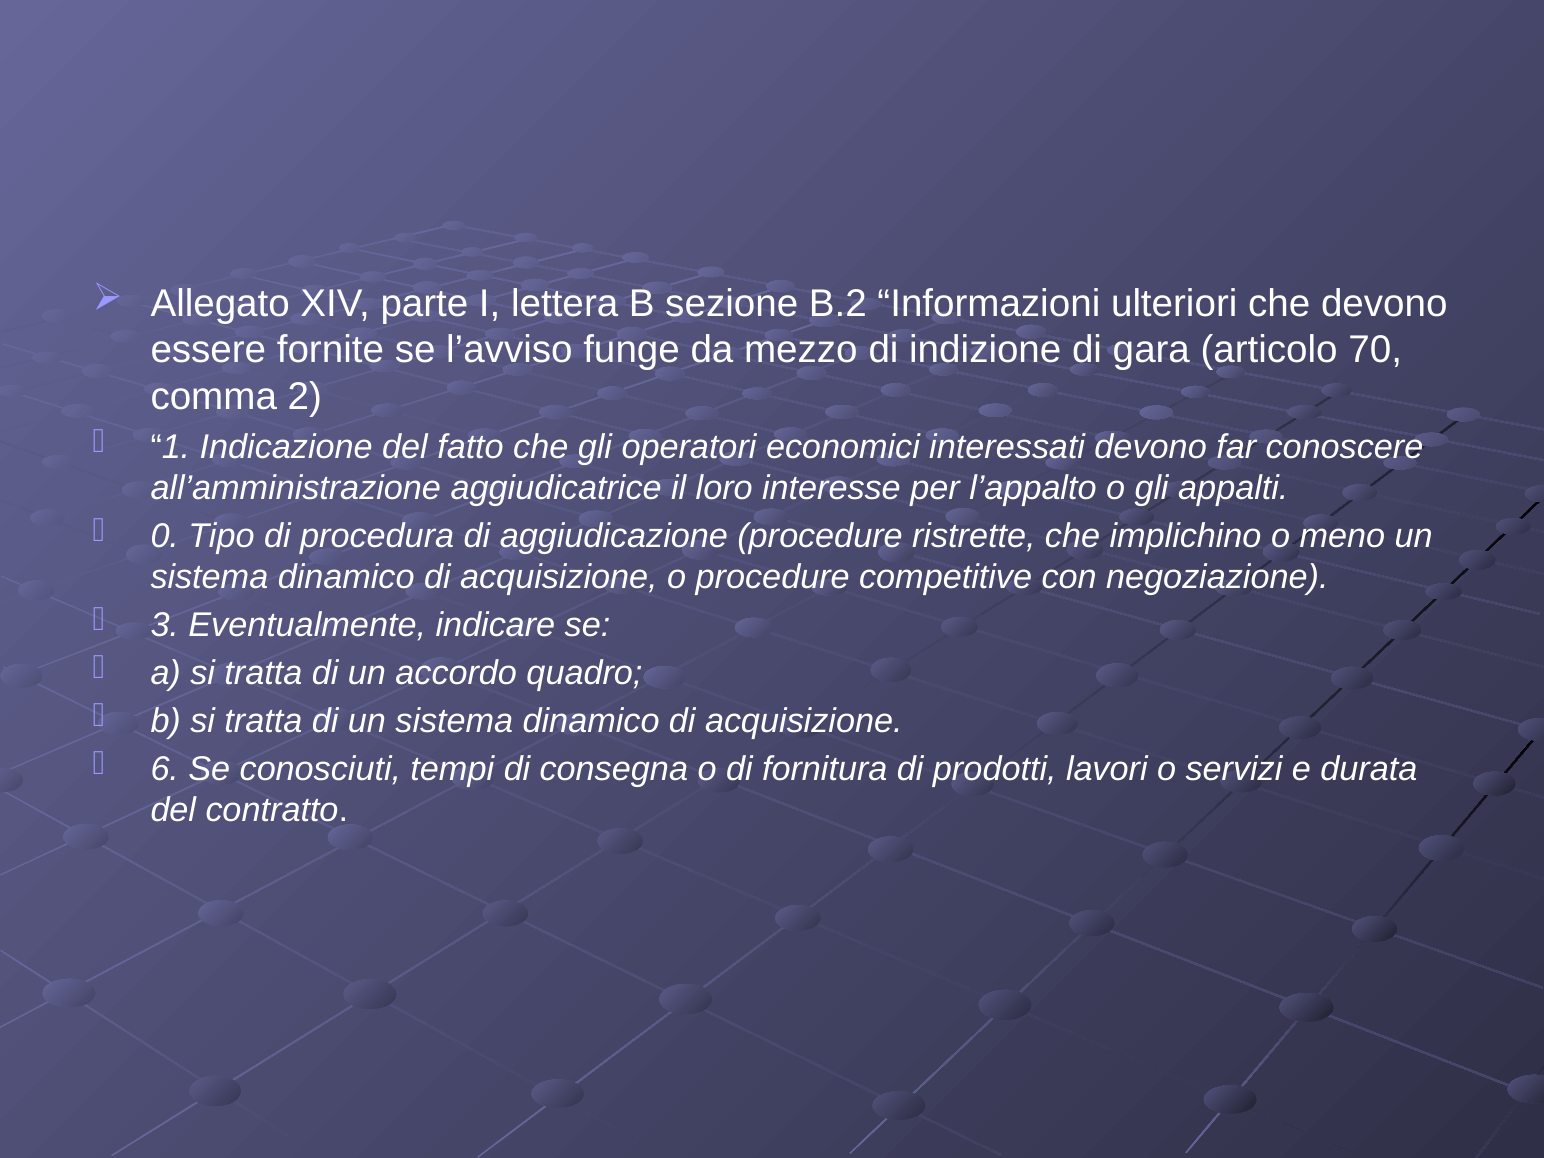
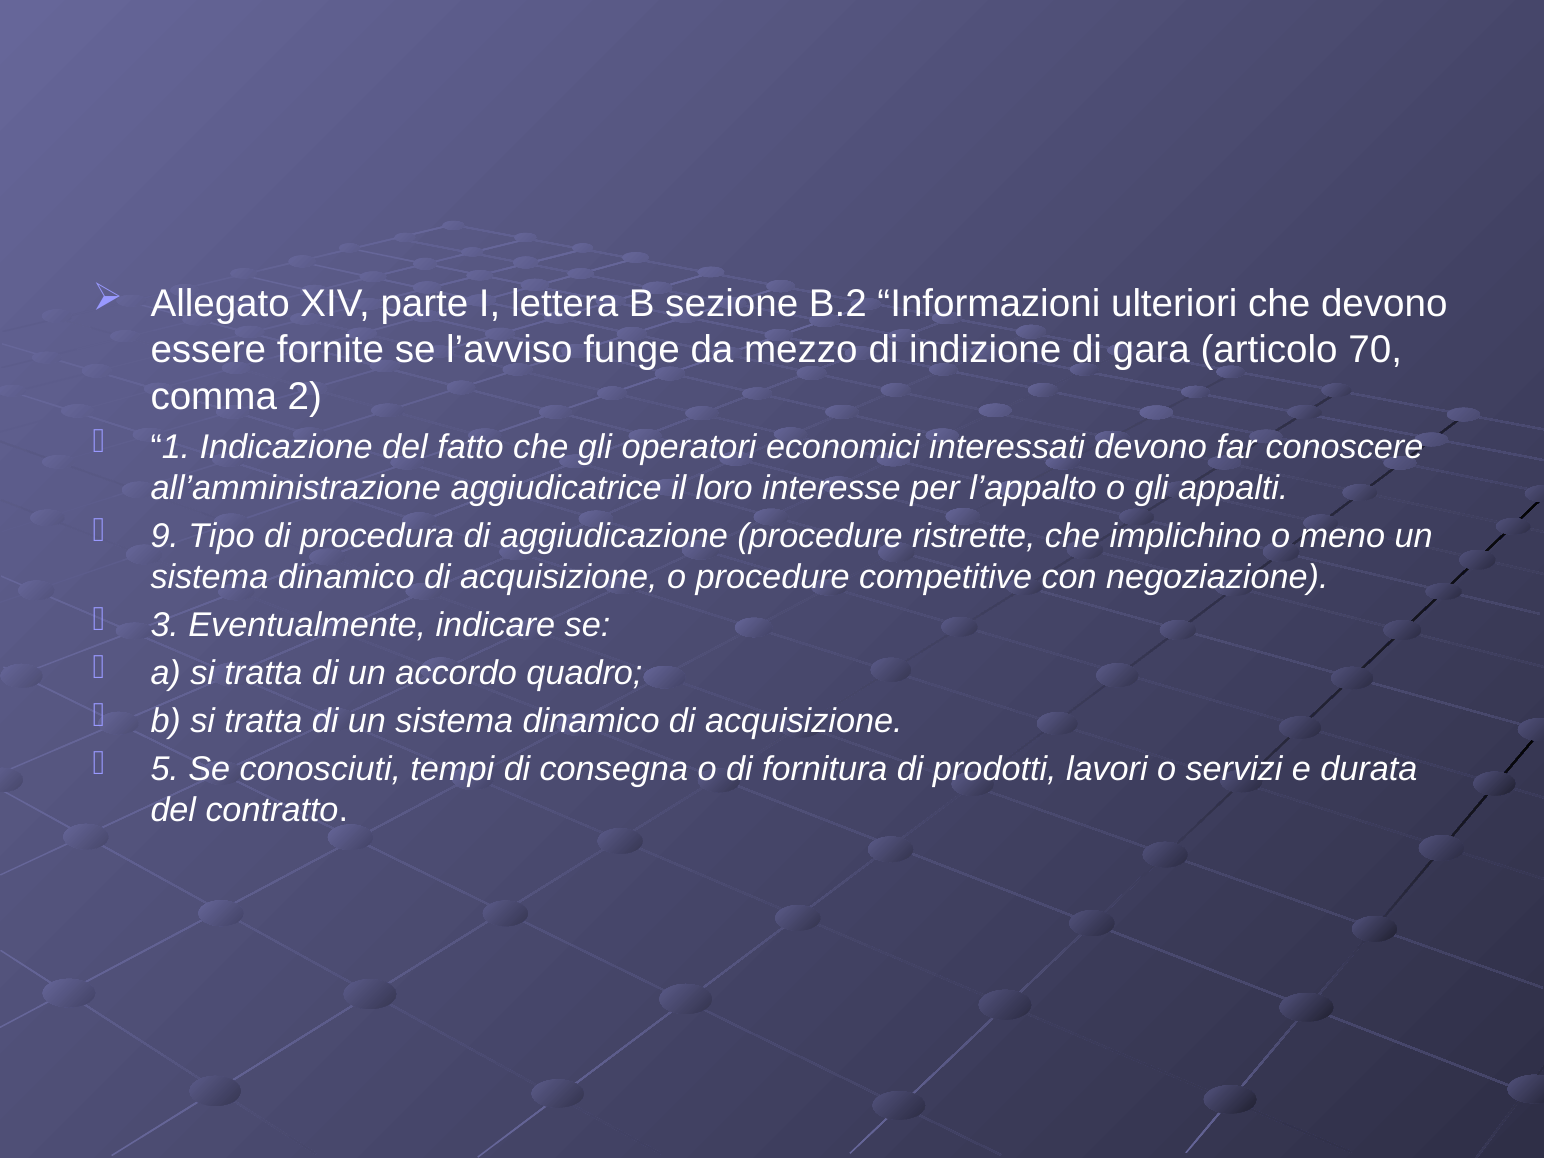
0: 0 -> 9 (165, 536)
6: 6 -> 5 (165, 769)
